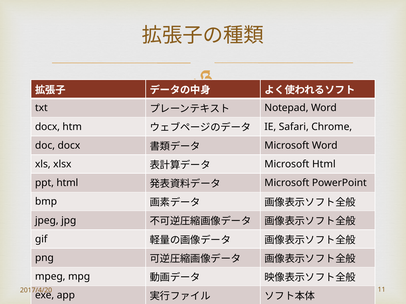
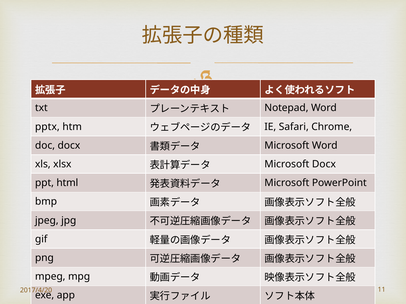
docx: docx -> pptx (47, 127)
Microsoft Html: Html -> Docx (324, 164)
